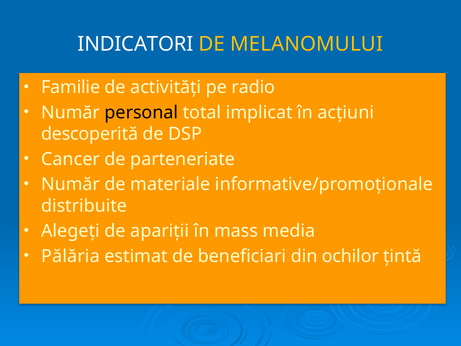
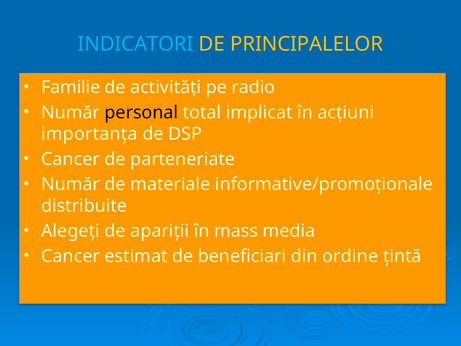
INDICATORI colour: white -> light blue (136, 44)
MELANOMULUI: MELANOMULUI -> PRINCIPALELOR (307, 44)
descoperită: descoperită -> importanţa (89, 134)
Pălăria: Pălăria -> Cancer (70, 256)
ochilor: ochilor -> ordine (350, 256)
